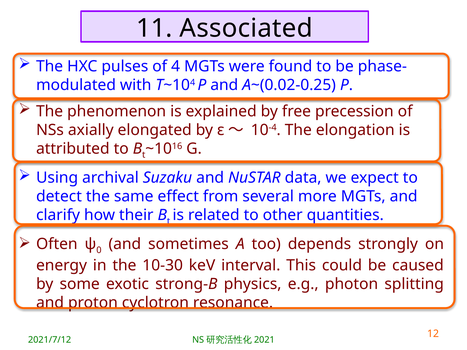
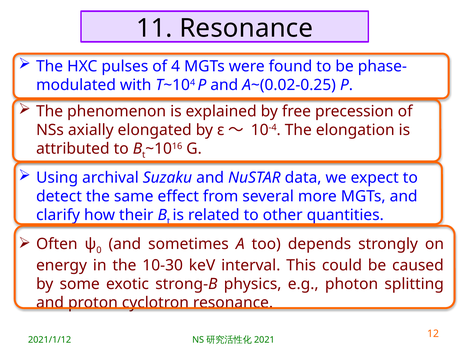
11 Associated: Associated -> Resonance (246, 28)
2021/7/12: 2021/7/12 -> 2021/1/12 (50, 340)
